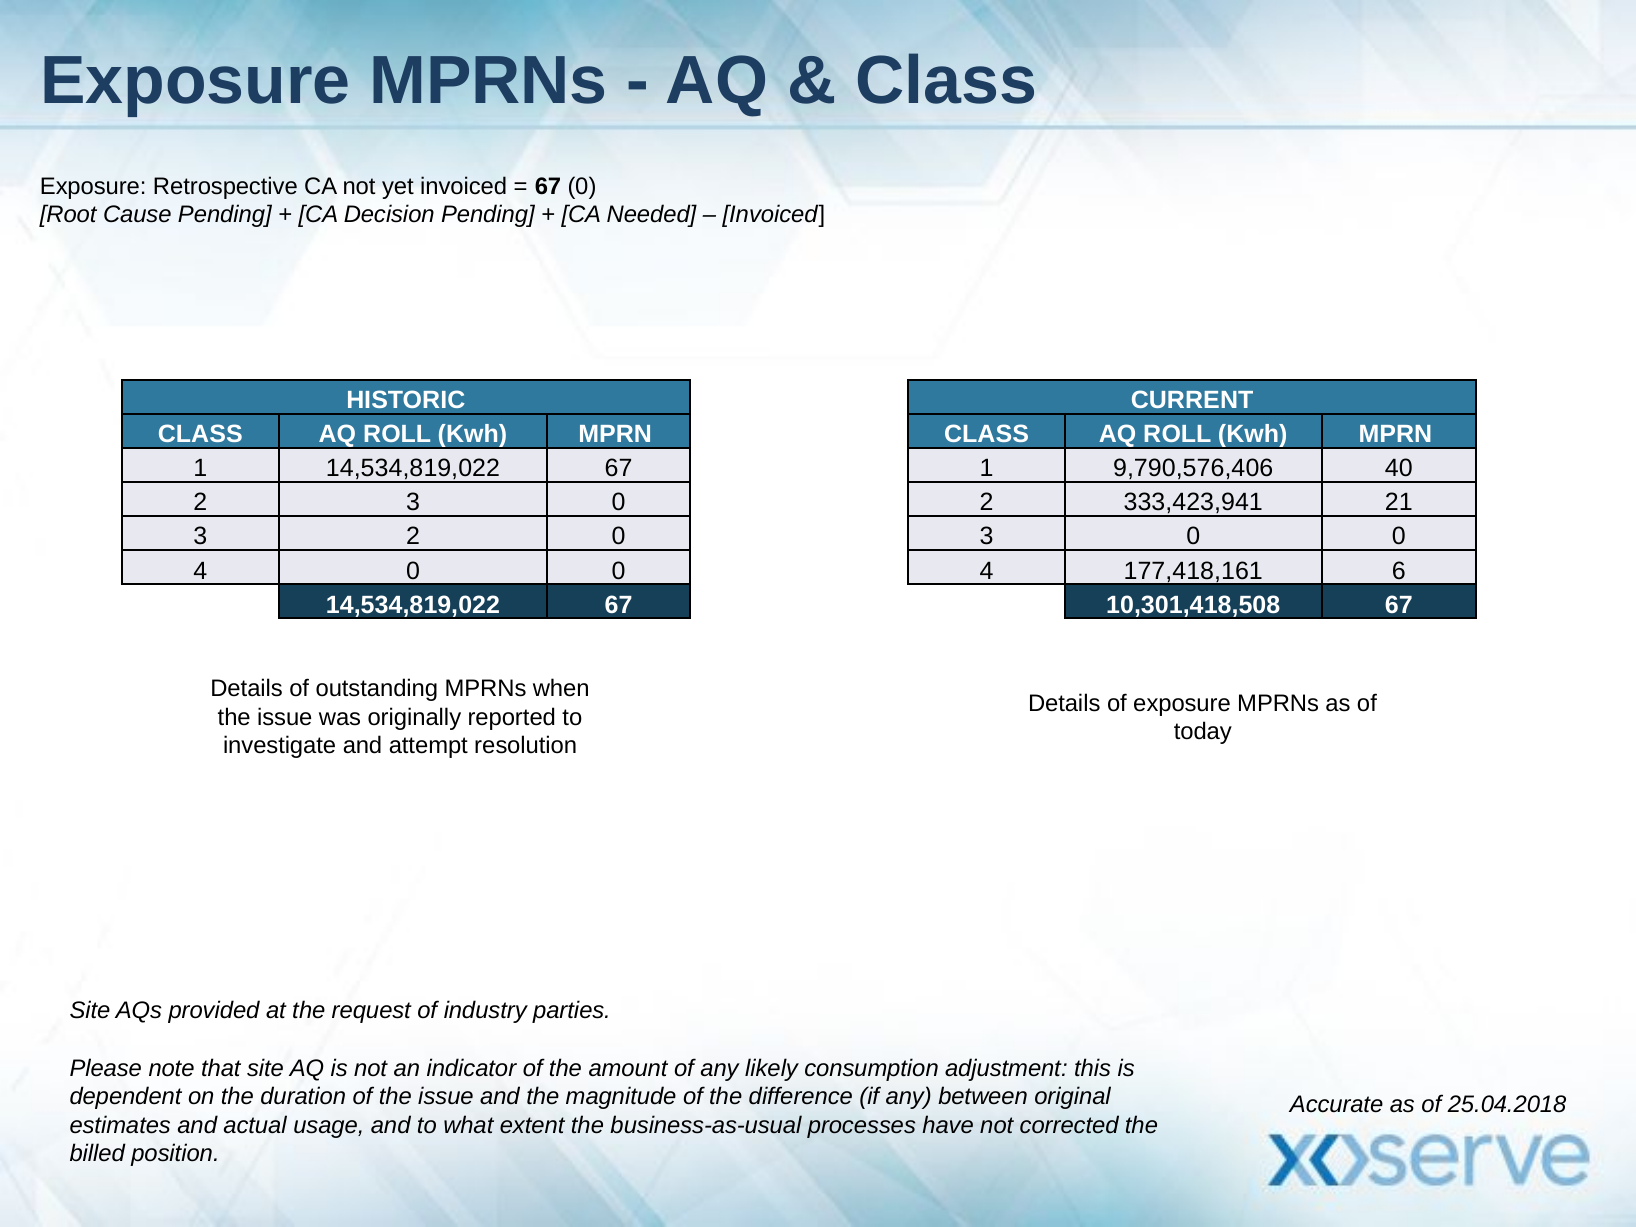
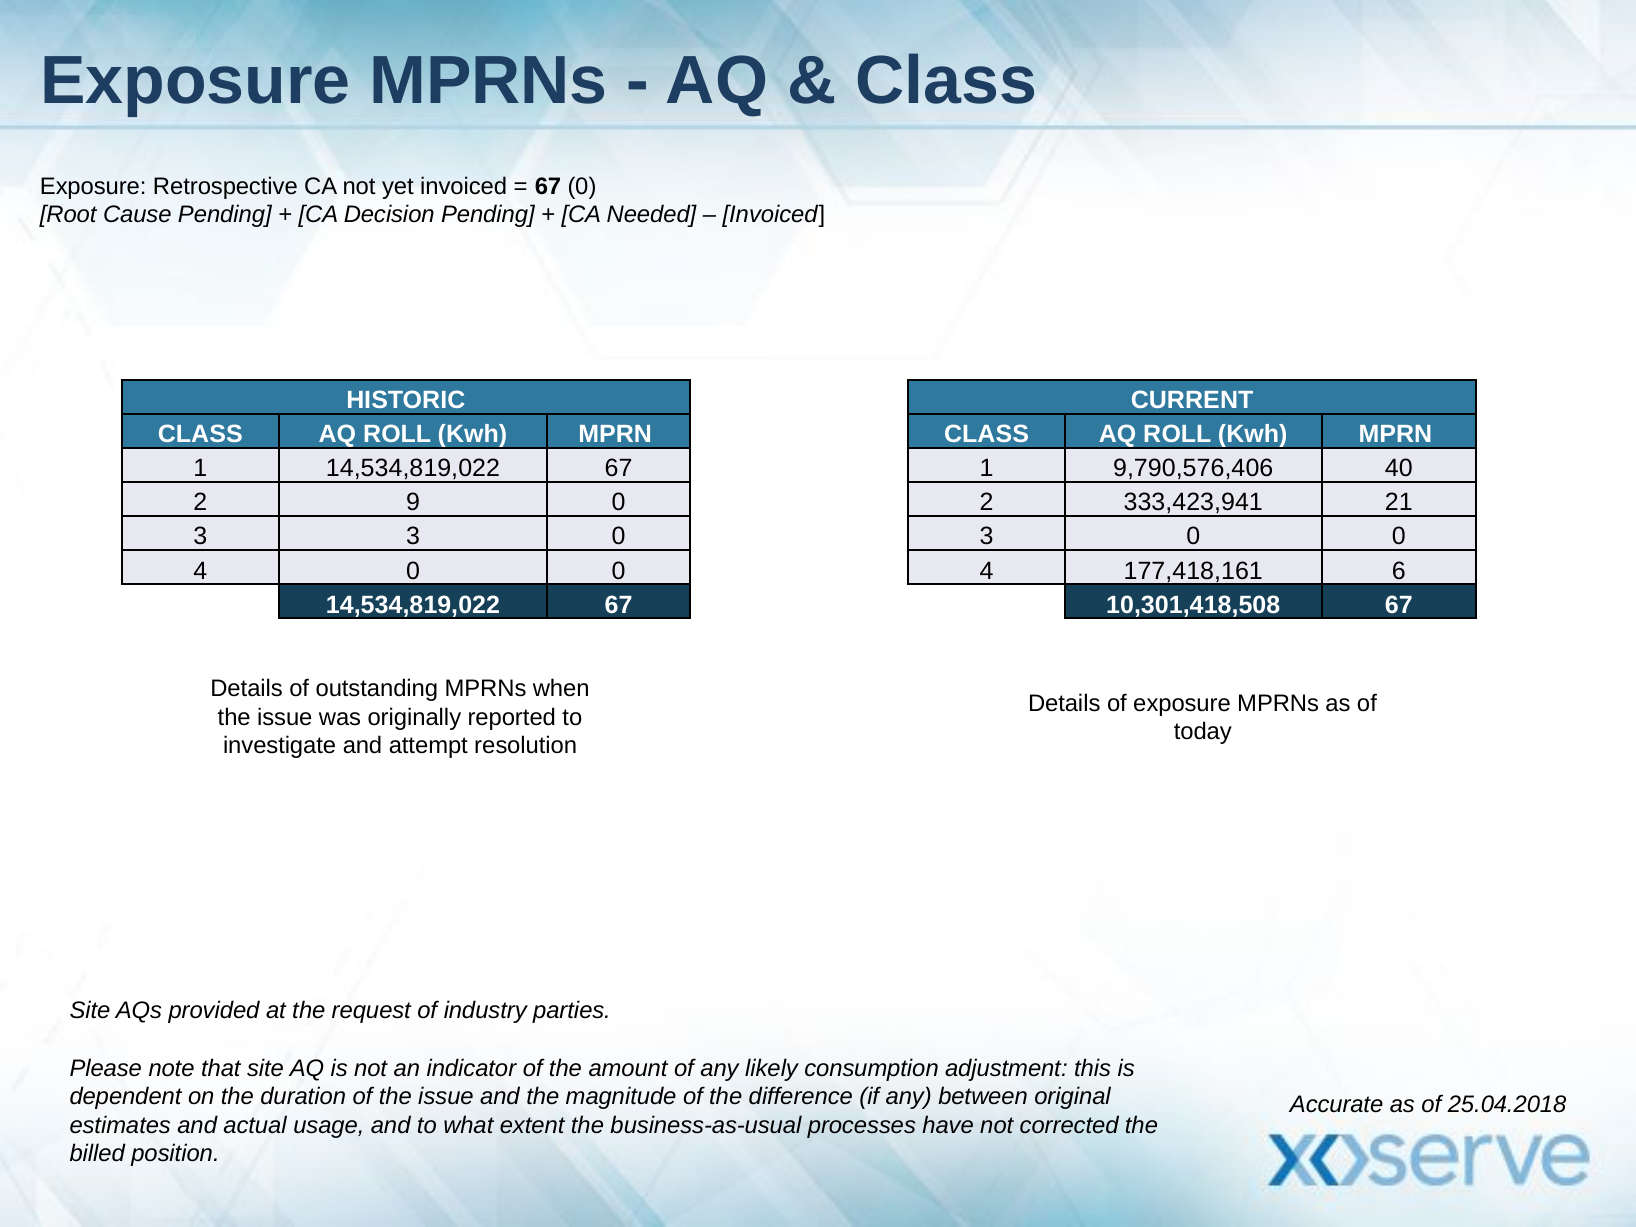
2 3: 3 -> 9 (413, 503)
3 2: 2 -> 3 (413, 537)
